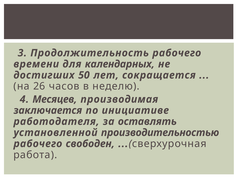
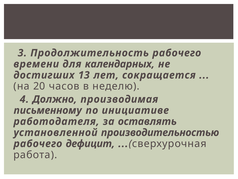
50: 50 -> 13 (84, 75)
26: 26 -> 20 (39, 86)
Месяцев: Месяцев -> Должно (55, 99)
заключается: заключается -> письменному (48, 110)
свободен: свободен -> дефицит (90, 143)
